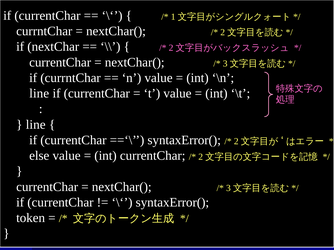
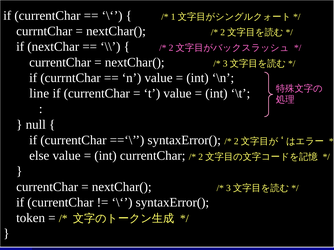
line: line -> null (36, 125)
